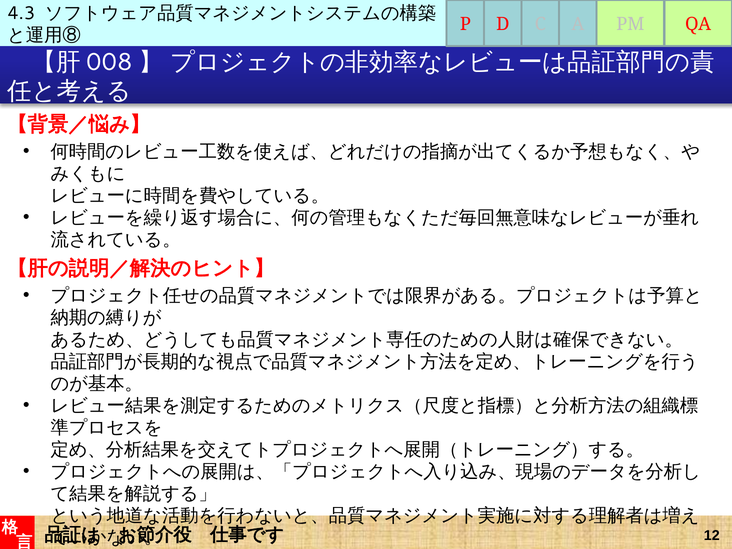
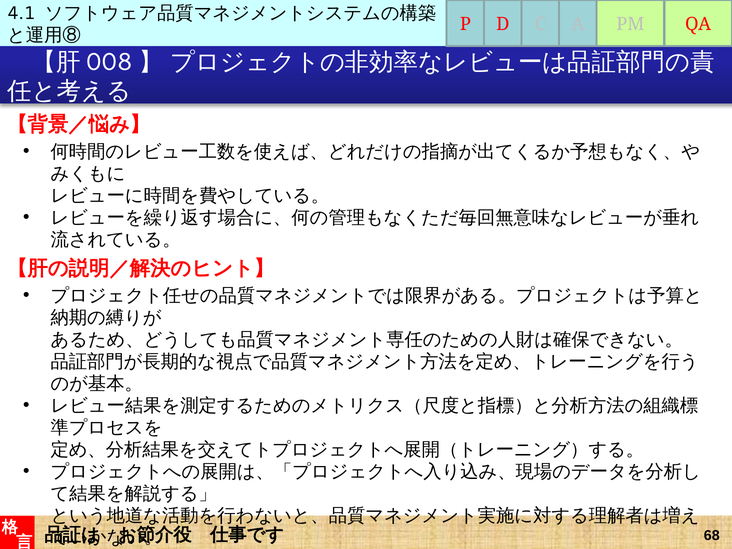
4.3: 4.3 -> 4.1 (21, 13)
12: 12 -> 68 (712, 536)
